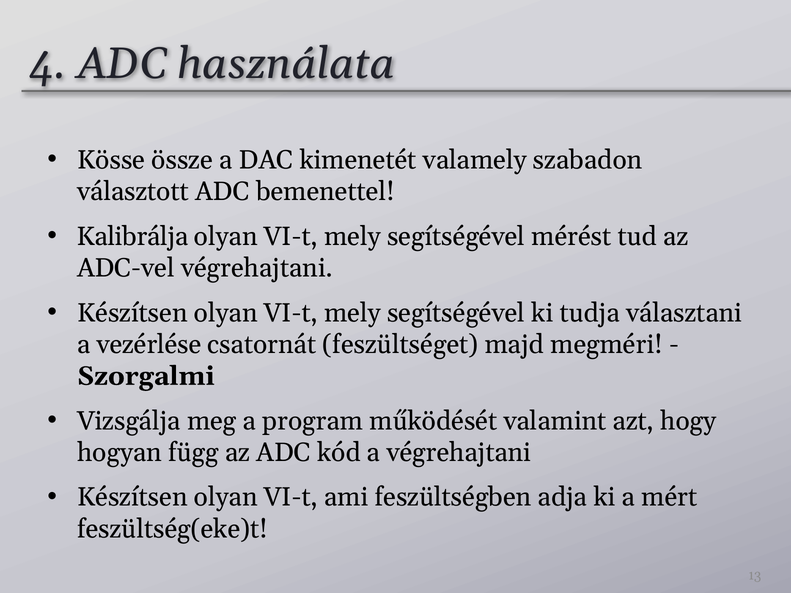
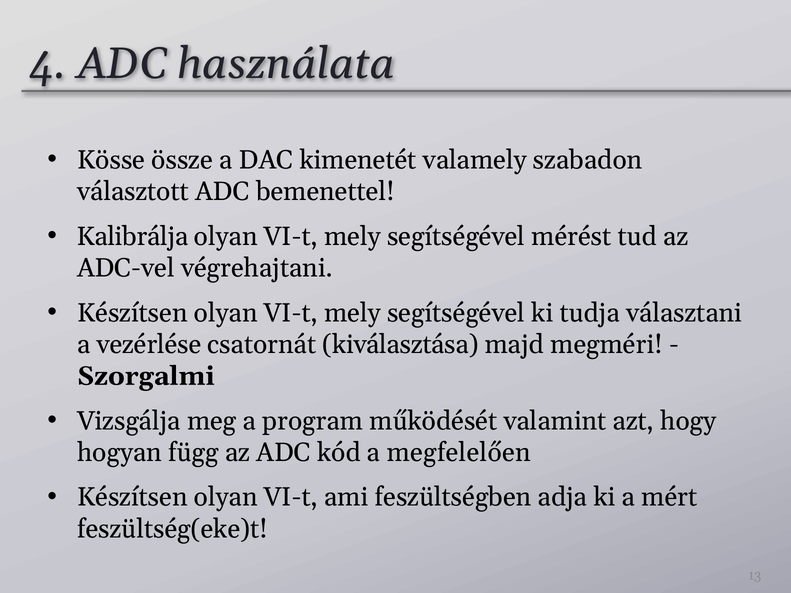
feszültséget: feszültséget -> kiválasztása (401, 345)
a végrehajtani: végrehajtani -> megfelelően (459, 453)
